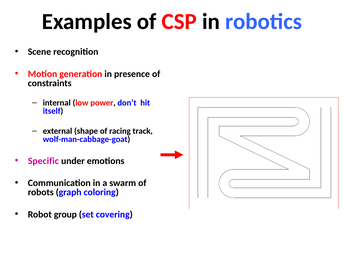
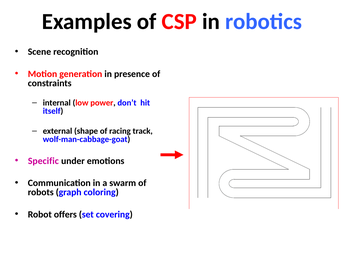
group: group -> offers (65, 214)
